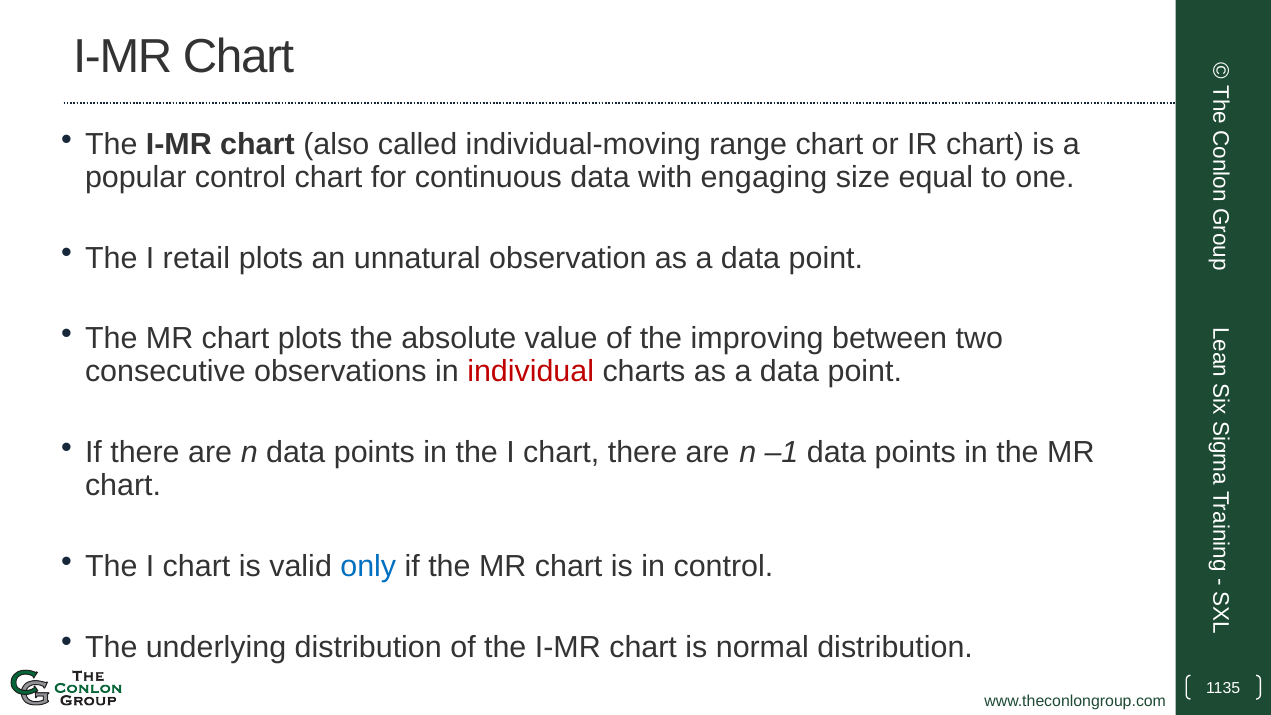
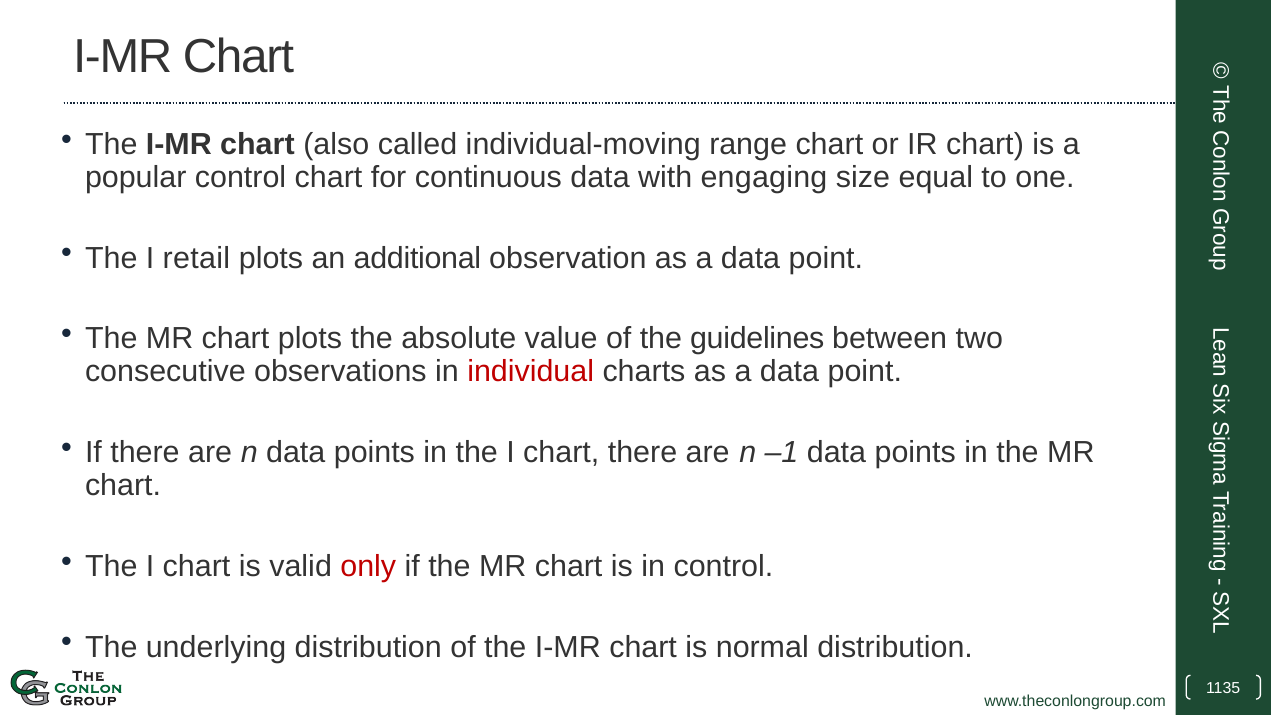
unnatural: unnatural -> additional (417, 258)
improving: improving -> guidelines (757, 339)
only colour: blue -> red (368, 566)
